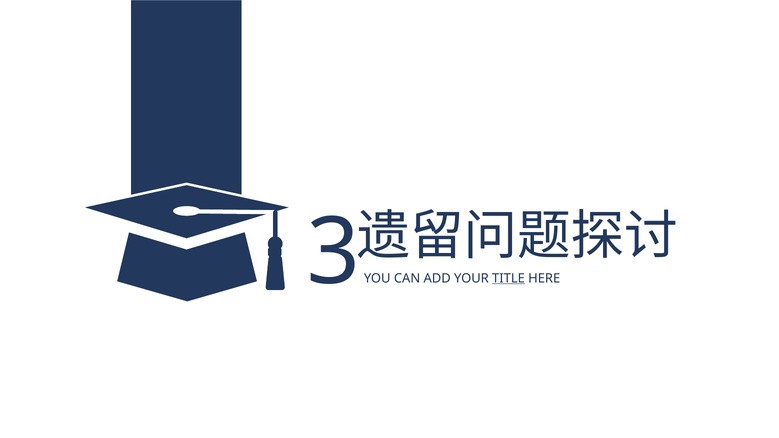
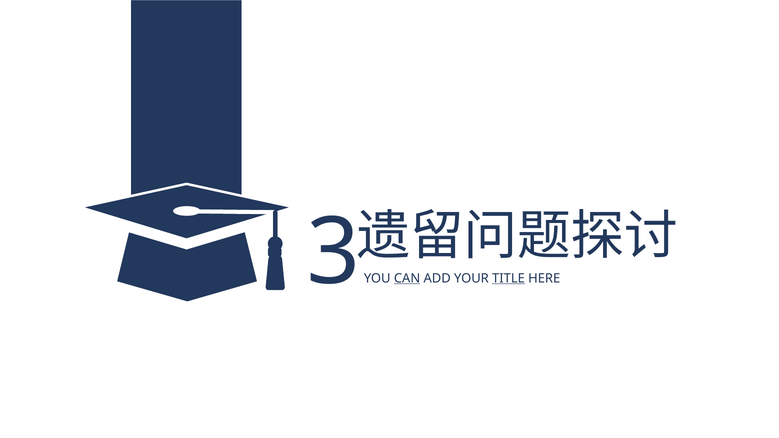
CAN underline: none -> present (407, 278)
